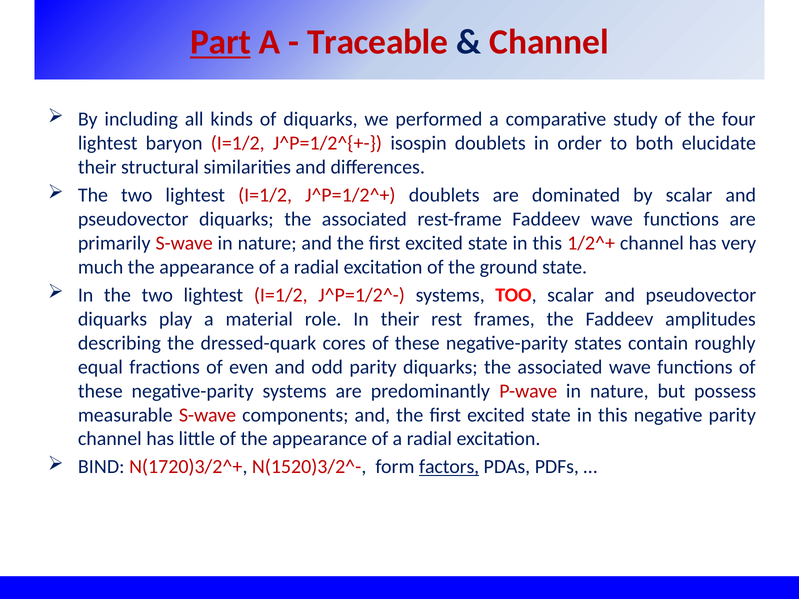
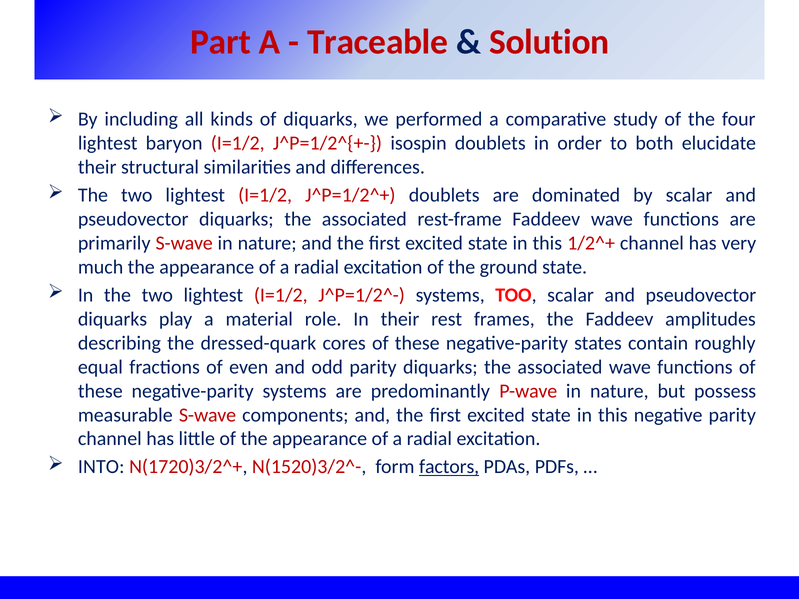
Part underline: present -> none (221, 42)
Channel: Channel -> Solution (549, 42)
BIND: BIND -> INTO (101, 467)
